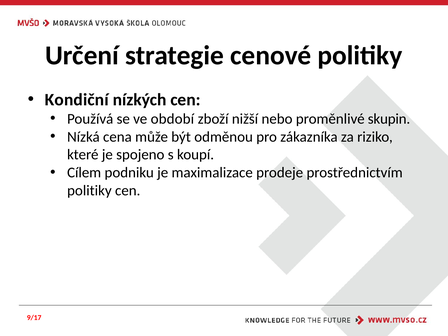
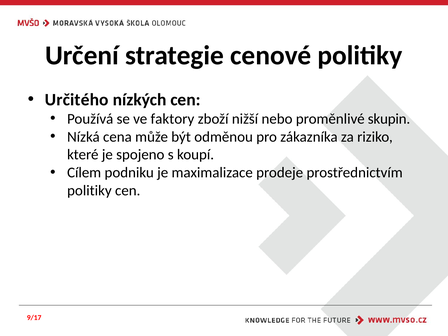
Kondiční: Kondiční -> Určitého (77, 100)
období: období -> faktory (172, 119)
